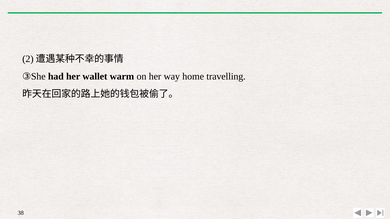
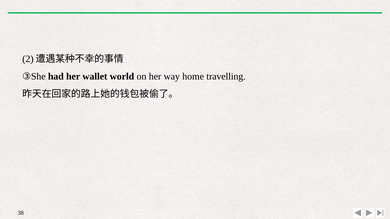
warm: warm -> world (122, 77)
